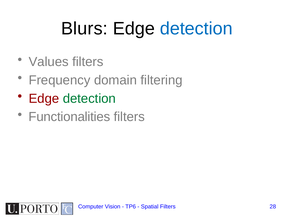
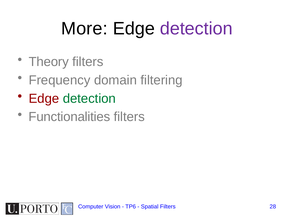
Blurs: Blurs -> More (84, 28)
detection colour: blue -> purple (196, 28)
Values: Values -> Theory (49, 62)
